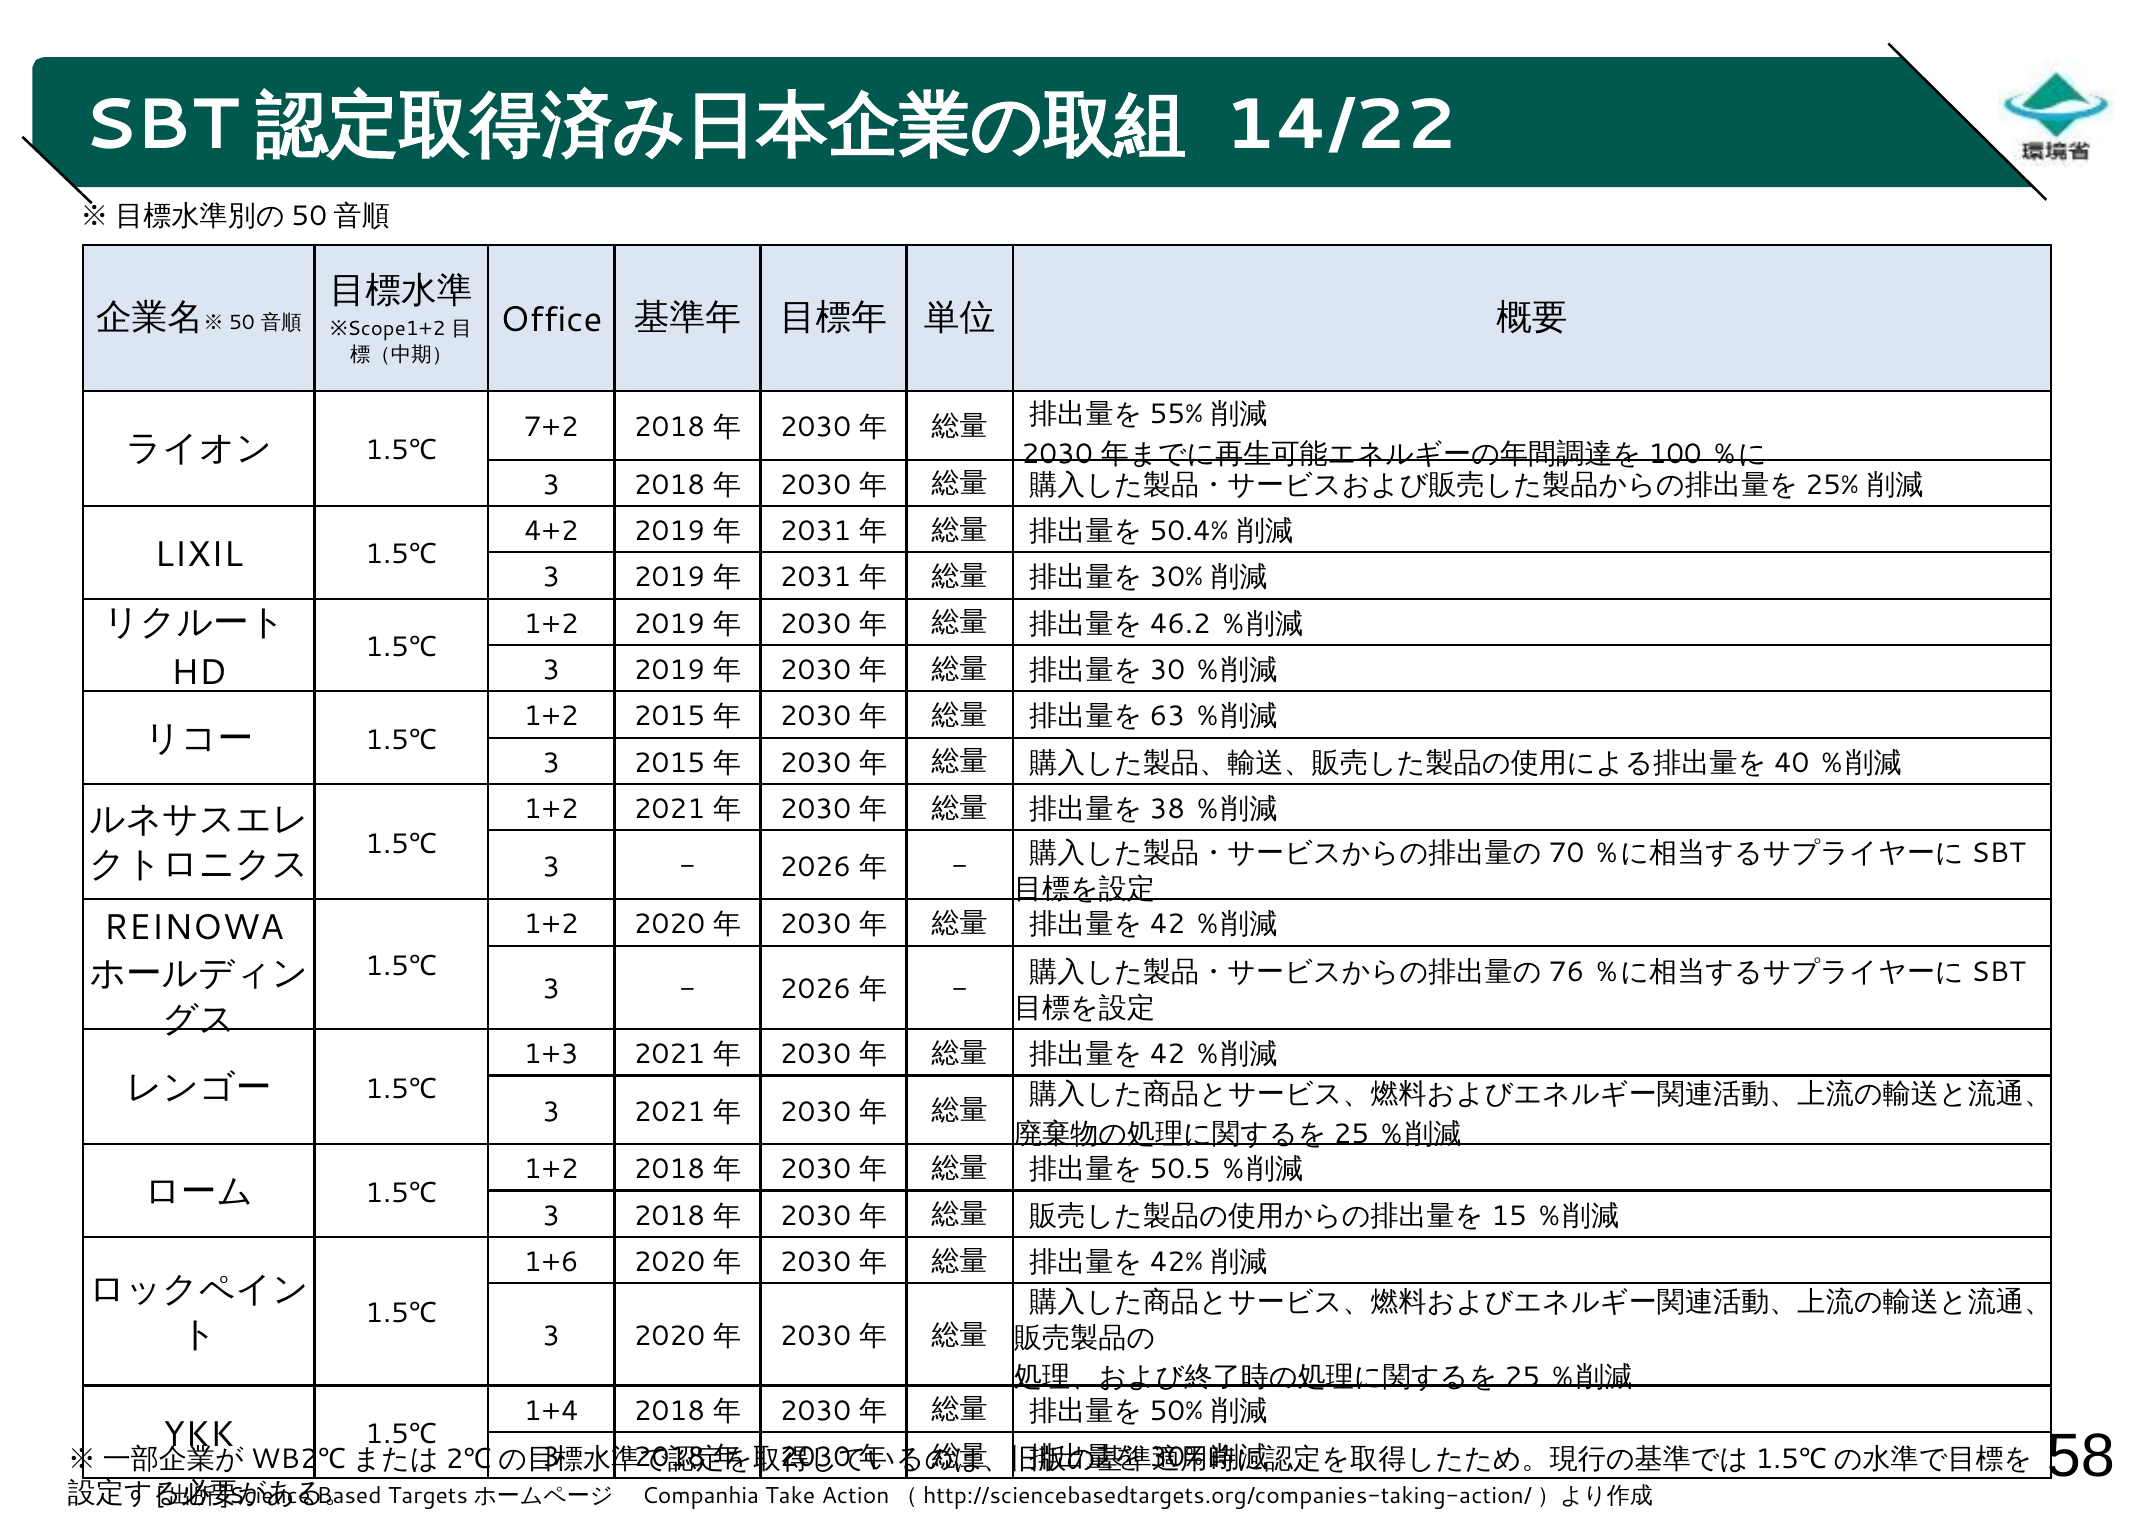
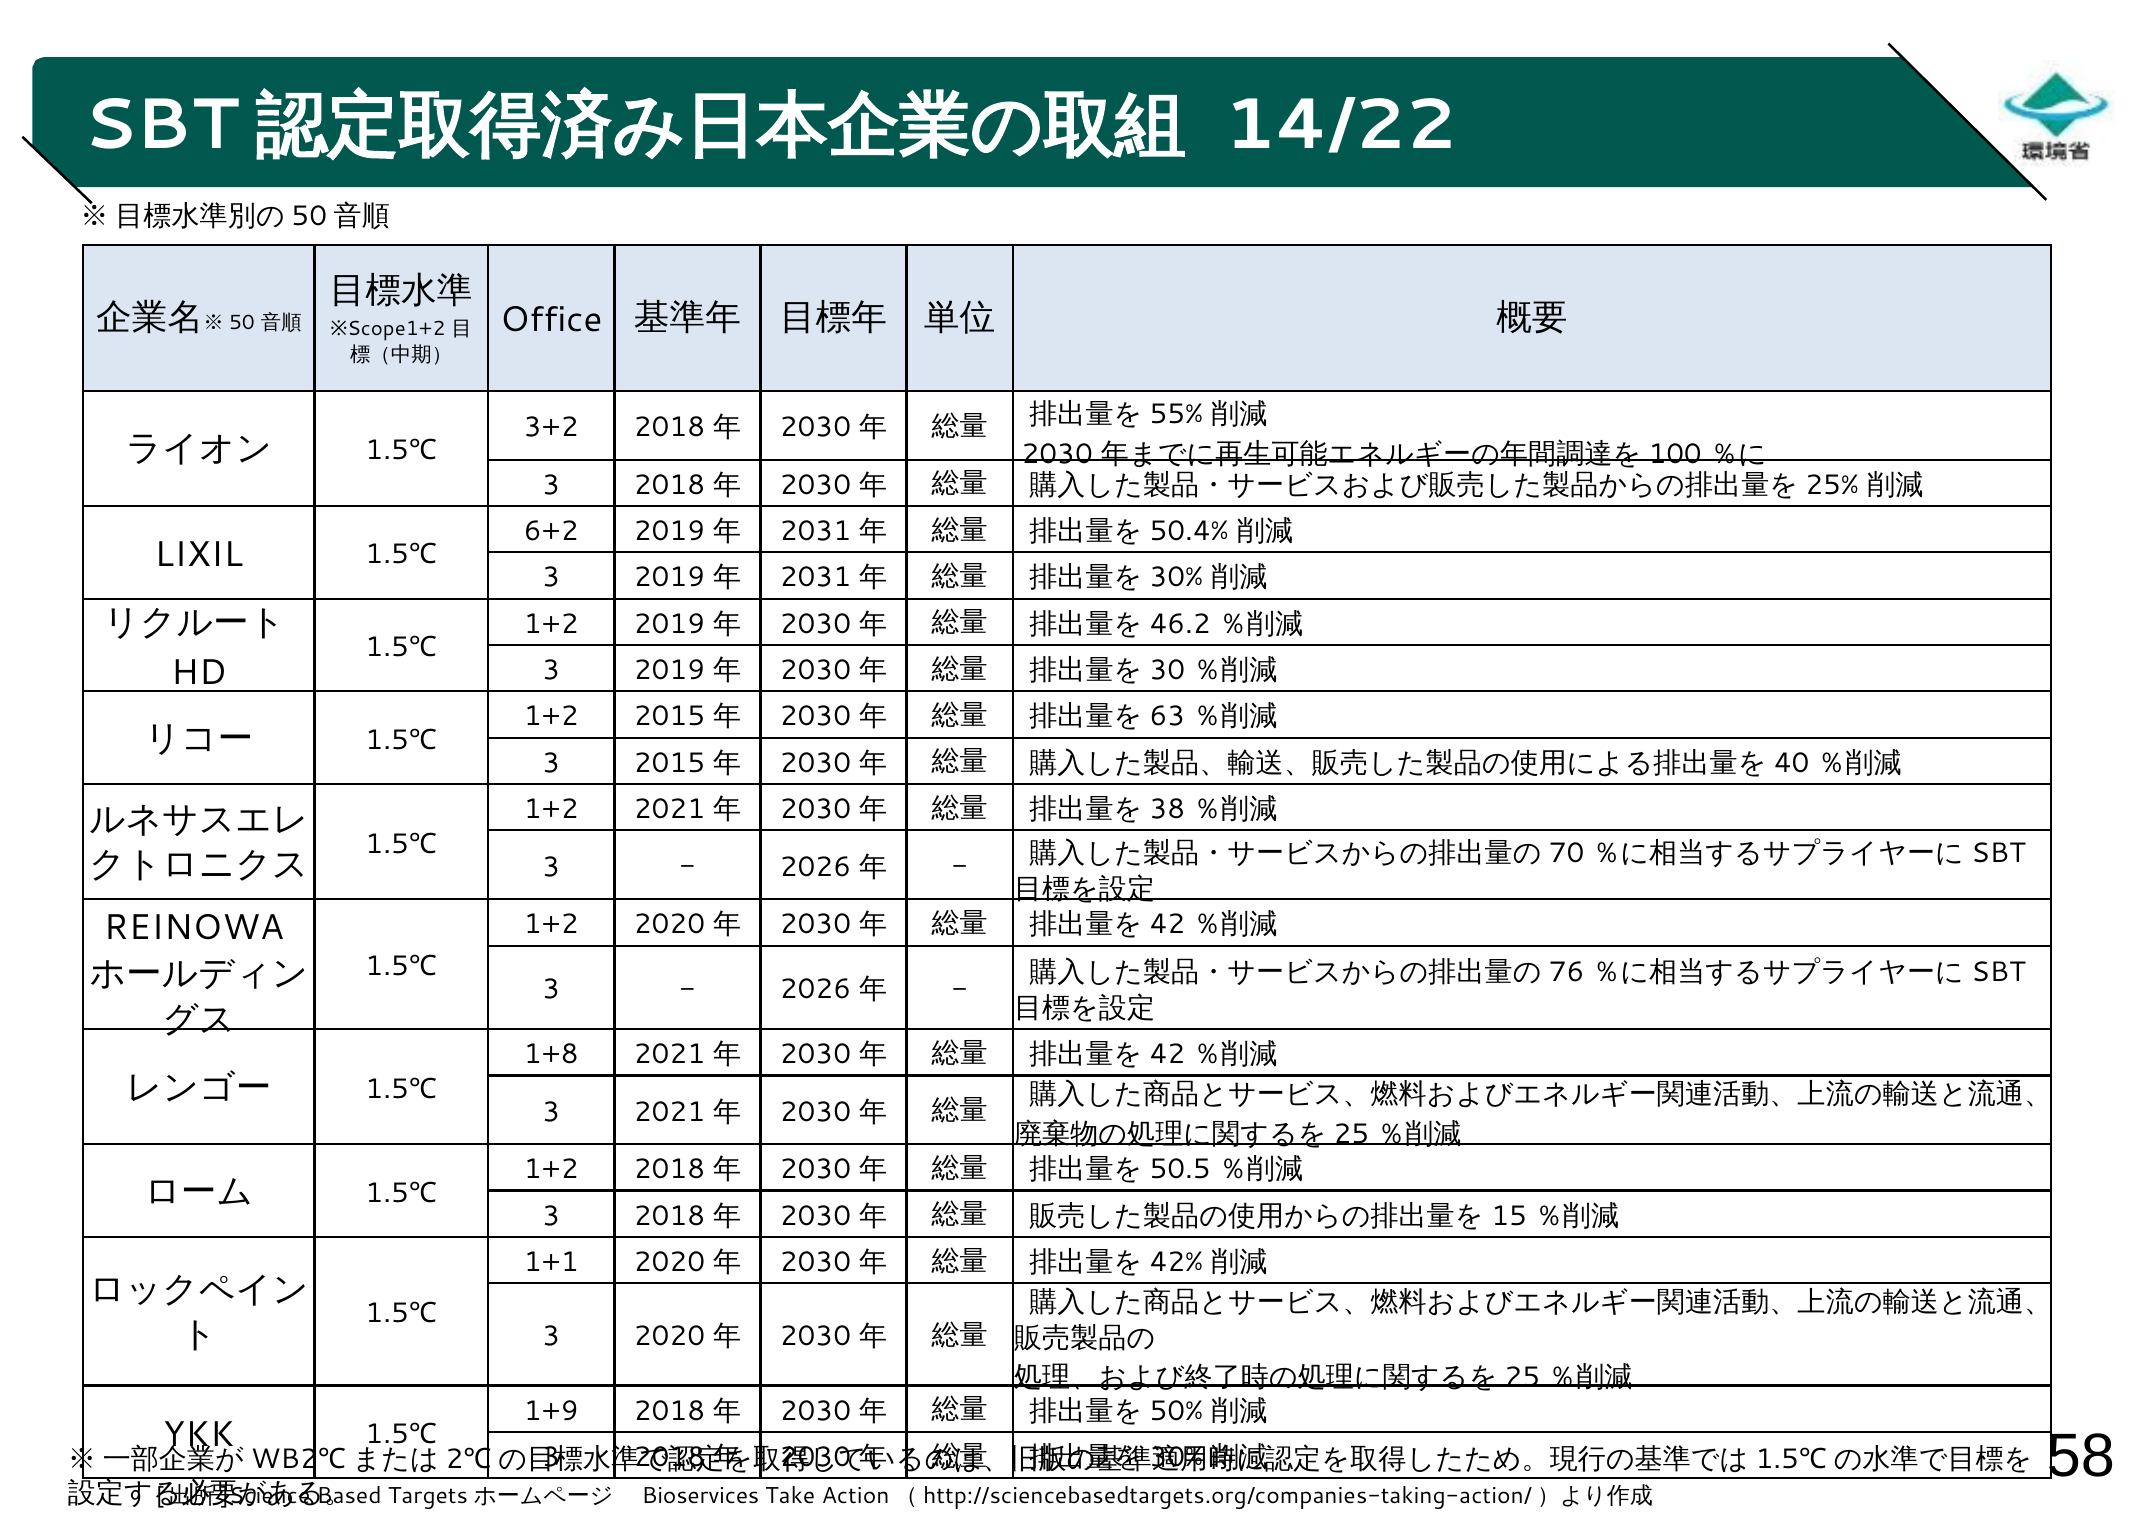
7+2: 7+2 -> 3+2 (551, 427)
4+2: 4+2 -> 6+2 (551, 531)
1+3: 1+3 -> 1+8 (551, 1054)
1+6: 1+6 -> 1+1 (551, 1262)
1+4: 1+4 -> 1+9 (551, 1410)
Companhia: Companhia -> Bioservices (700, 1495)
